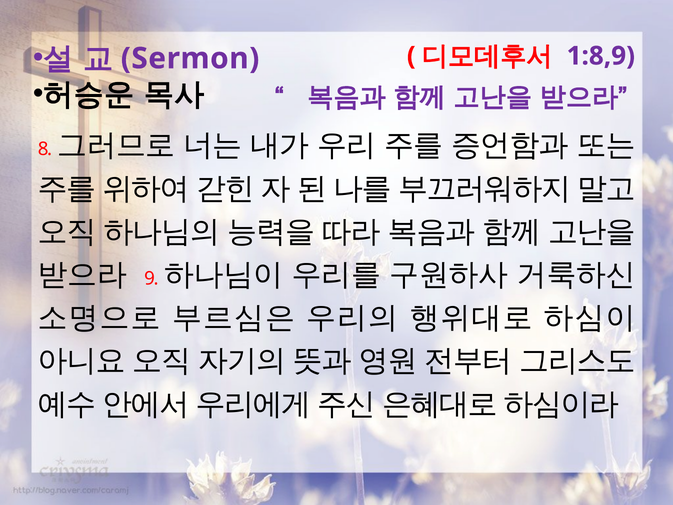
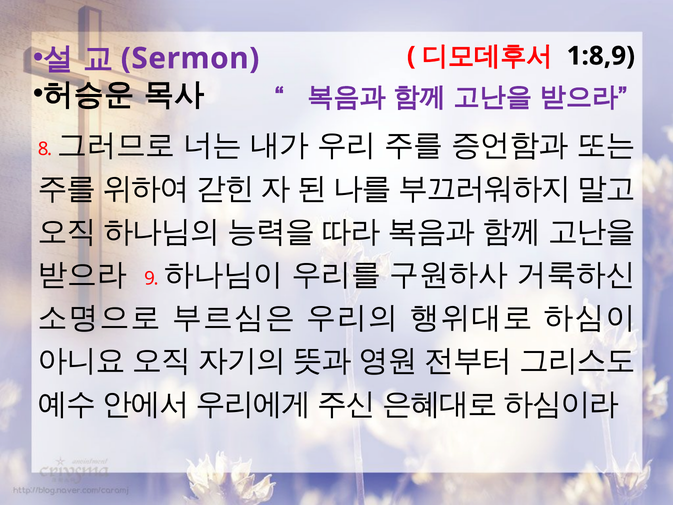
1:8,9 colour: purple -> black (601, 56)
